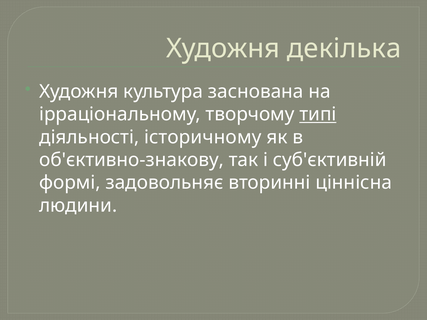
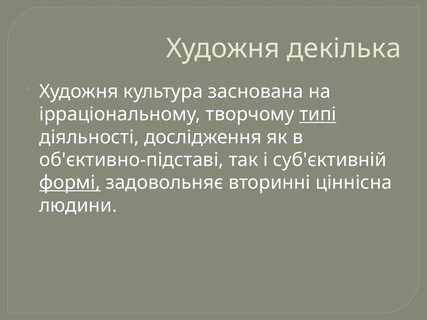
історичному: історичному -> дослідження (203, 137)
об'єктивно-знакову: об'єктивно-знакову -> об'єктивно-підставі (131, 160)
формі underline: none -> present (70, 183)
